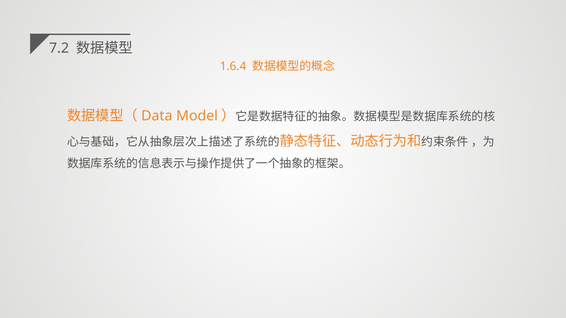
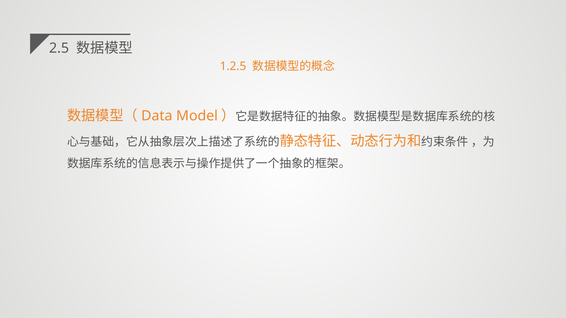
7.2: 7.2 -> 2.5 (59, 48)
1.6.4: 1.6.4 -> 1.2.5 (233, 66)
